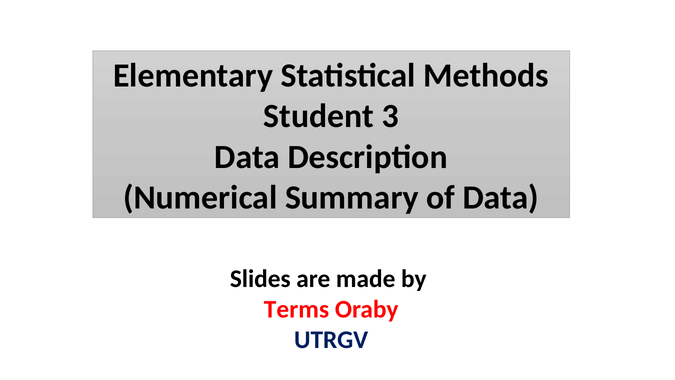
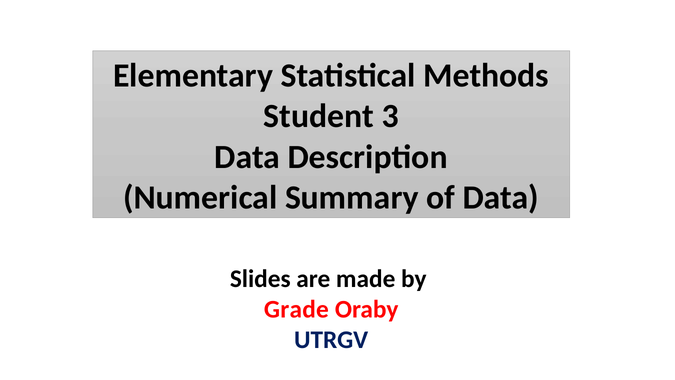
Terms: Terms -> Grade (296, 309)
